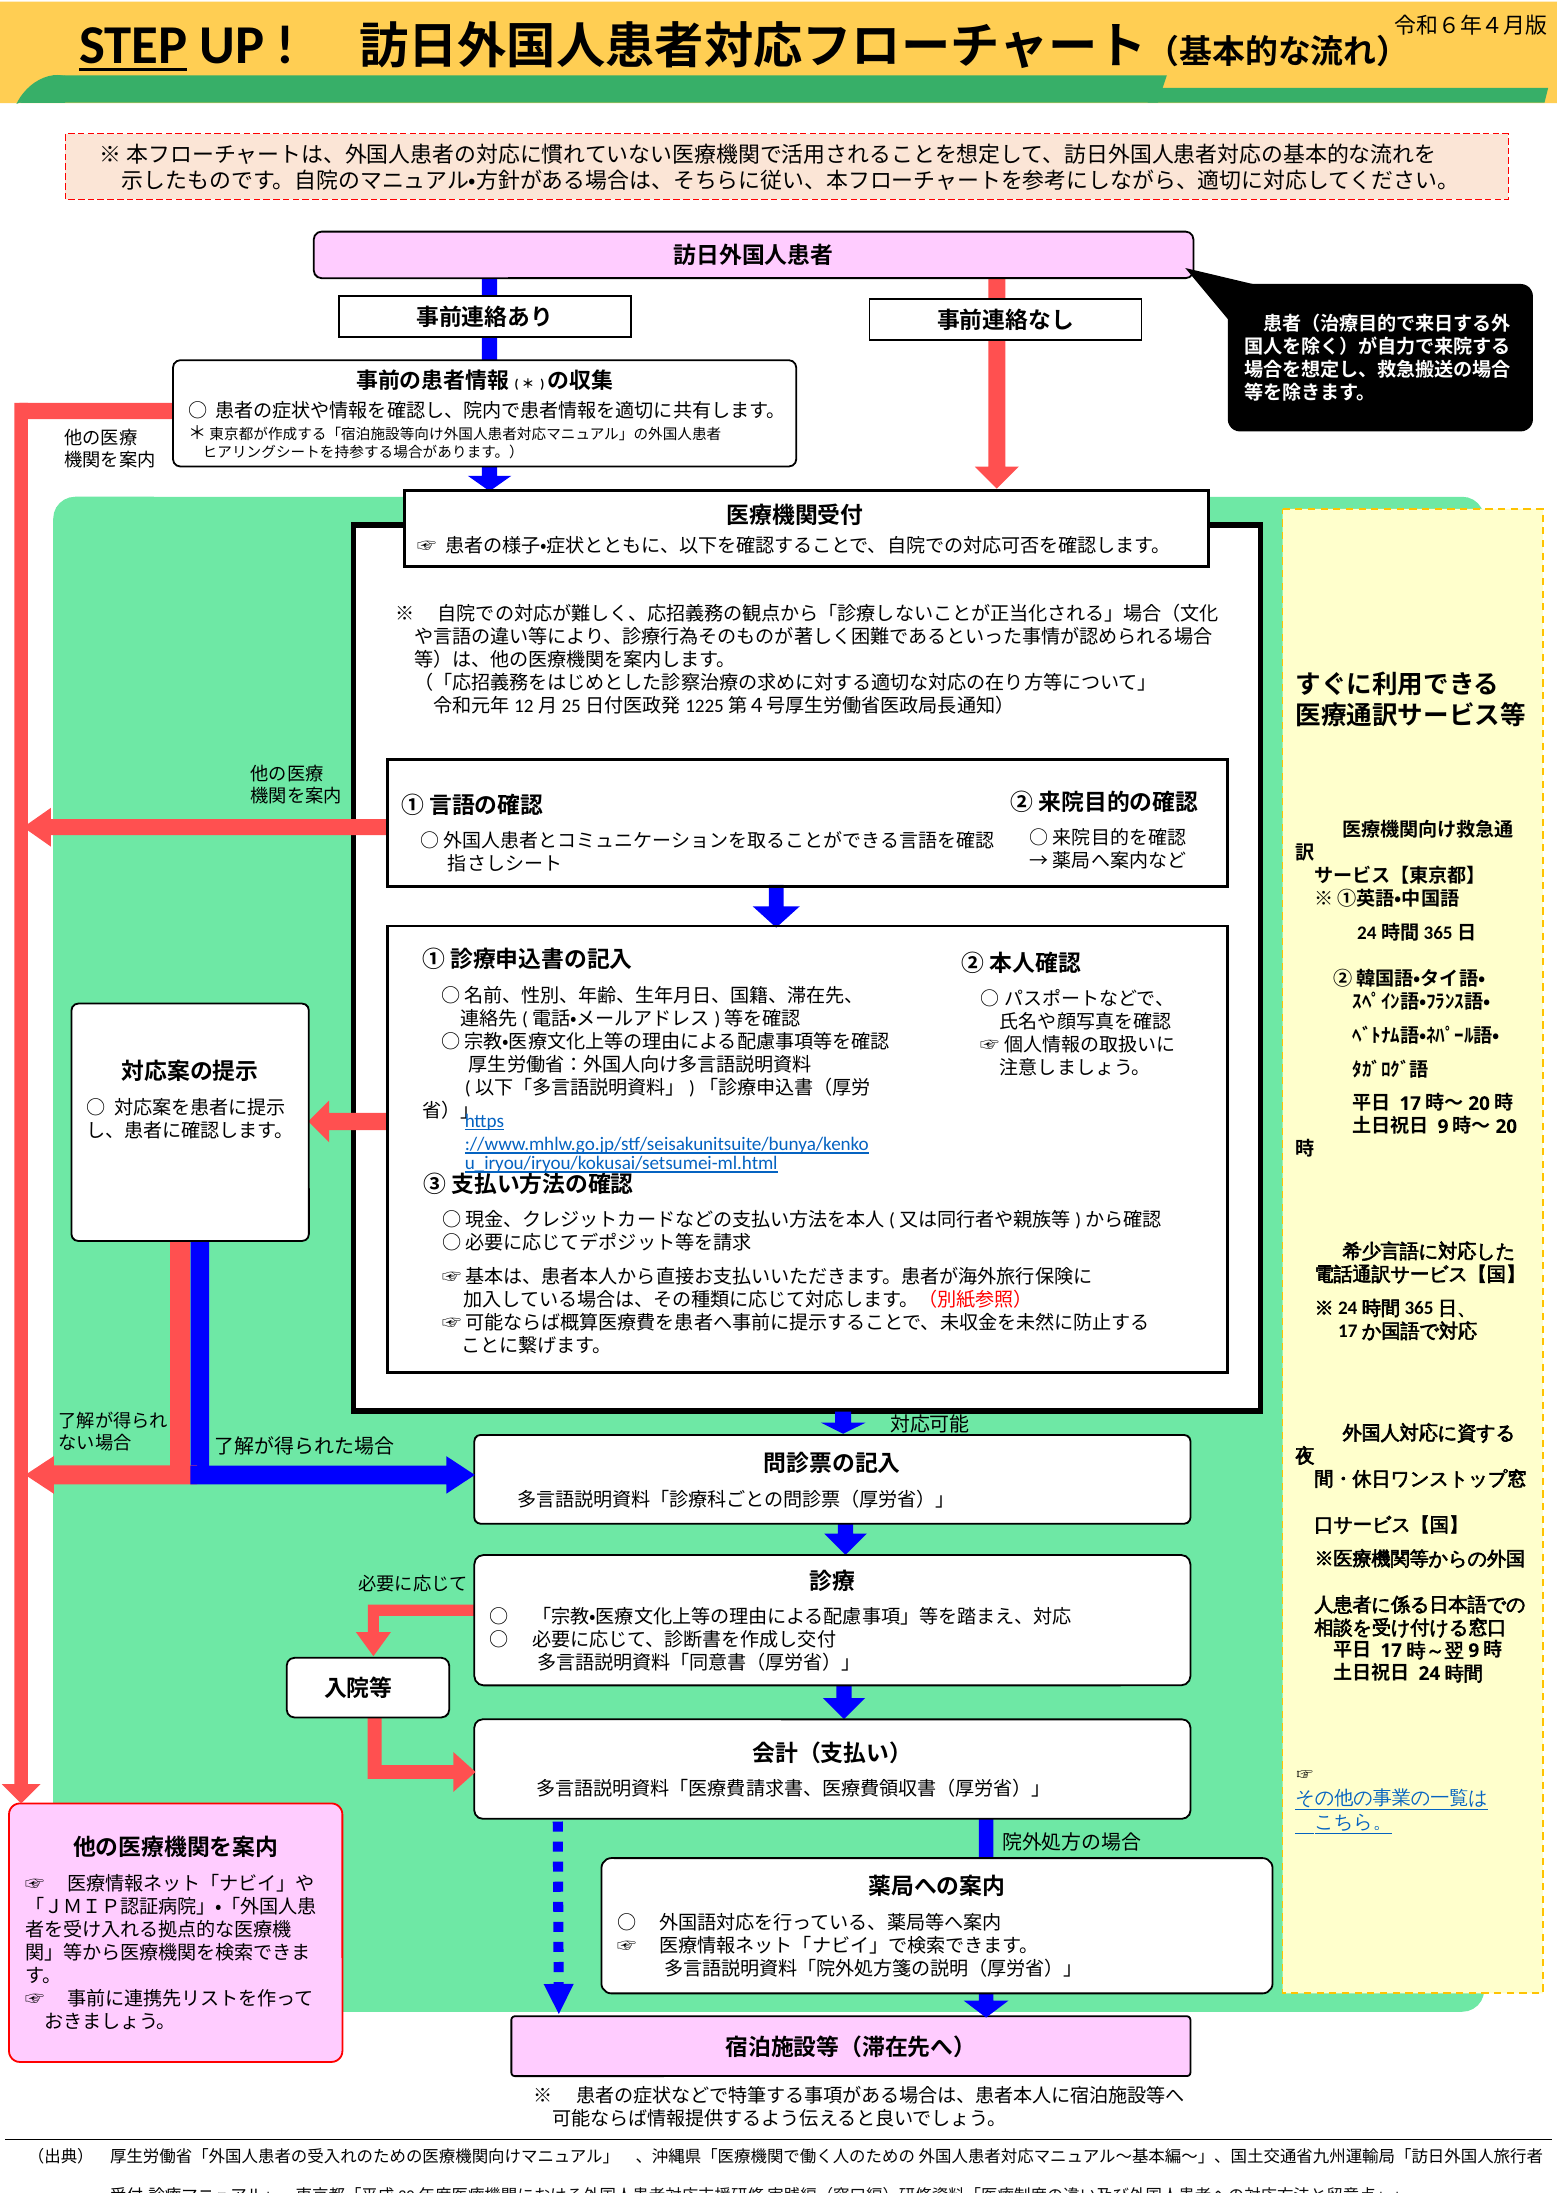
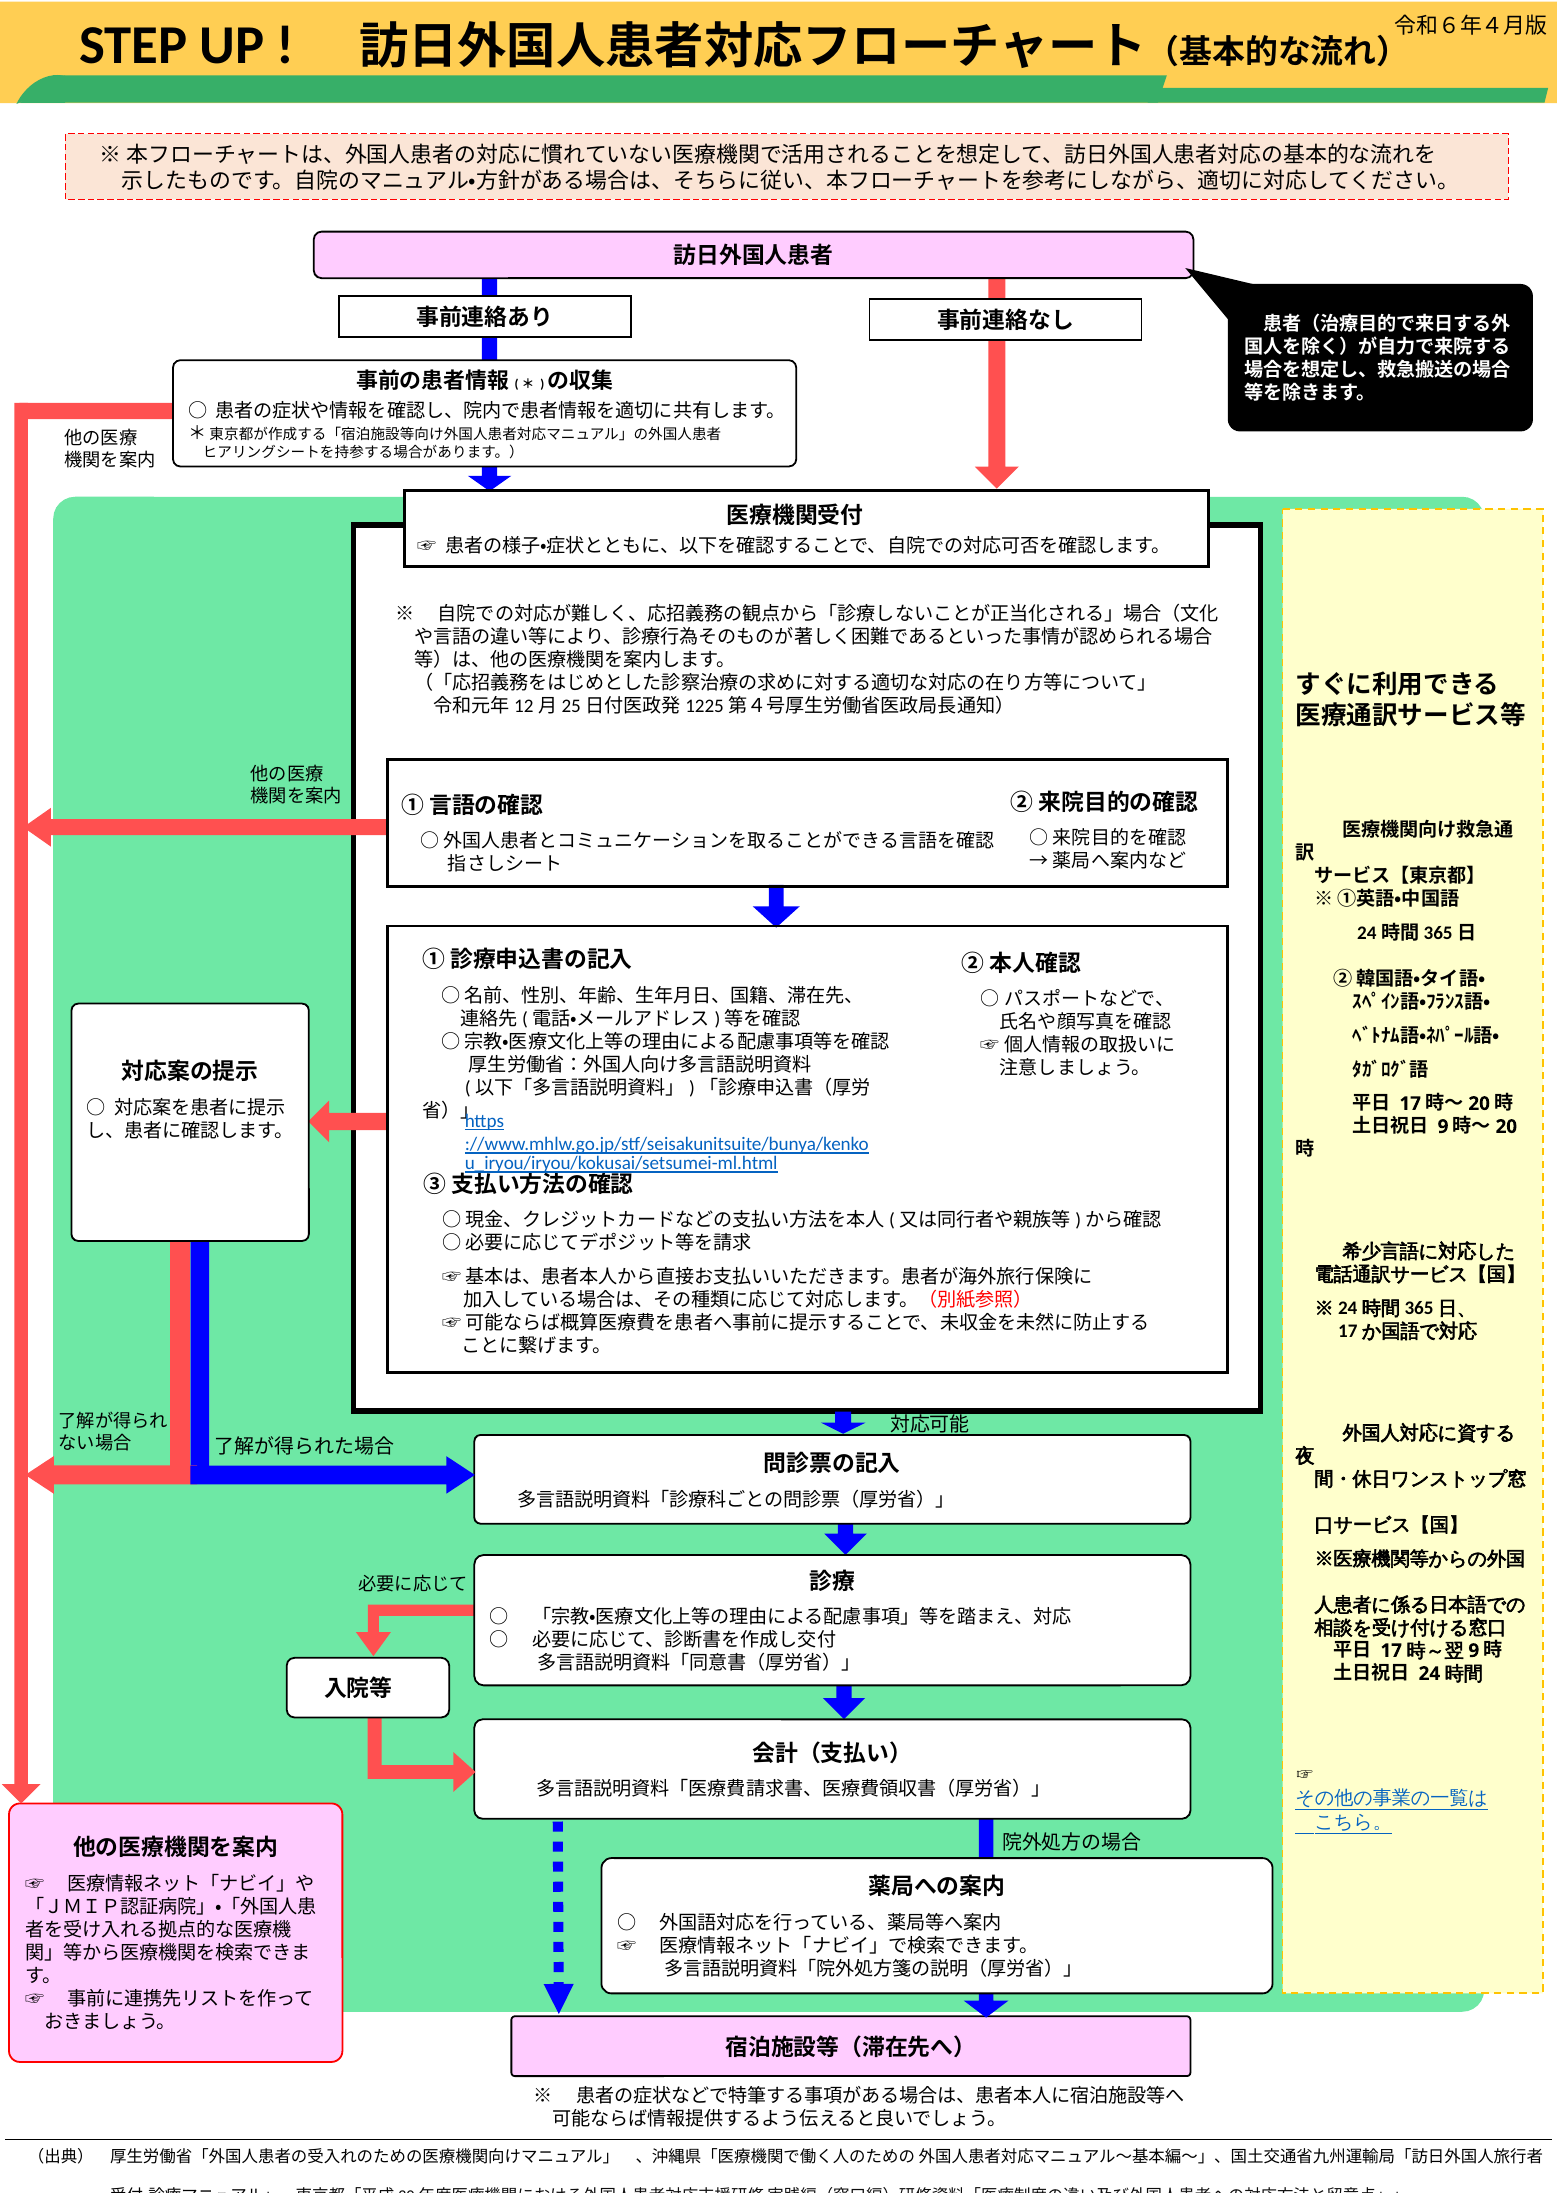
STEP underline: present -> none (133, 46)
